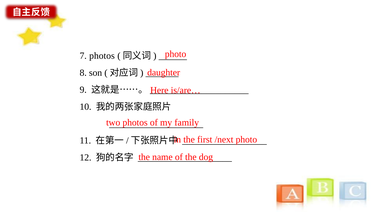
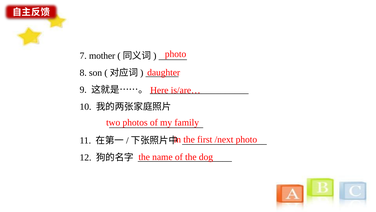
7 photos: photos -> mother (102, 56)
